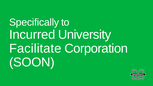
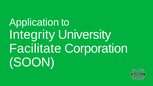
Specifically: Specifically -> Application (34, 22)
Incurred: Incurred -> Integrity (32, 35)
